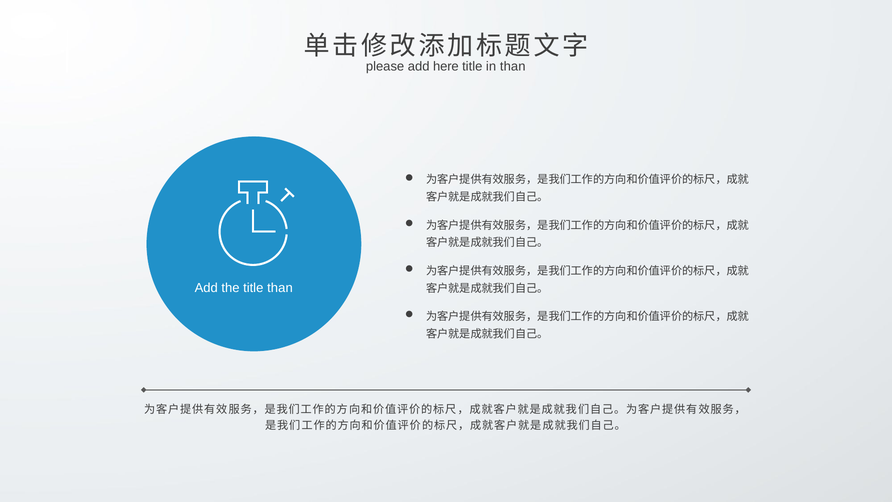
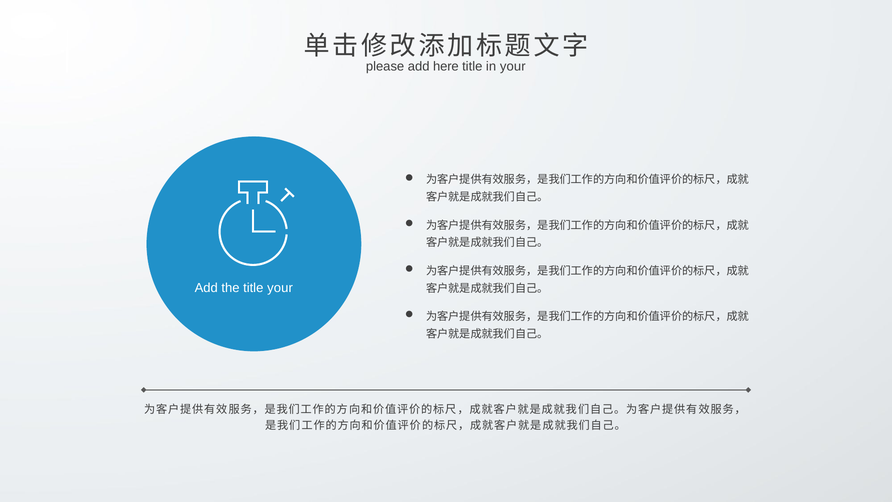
in than: than -> your (513, 66)
title than: than -> your (280, 288)
